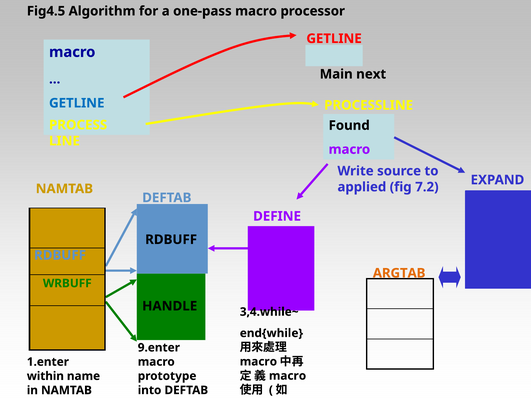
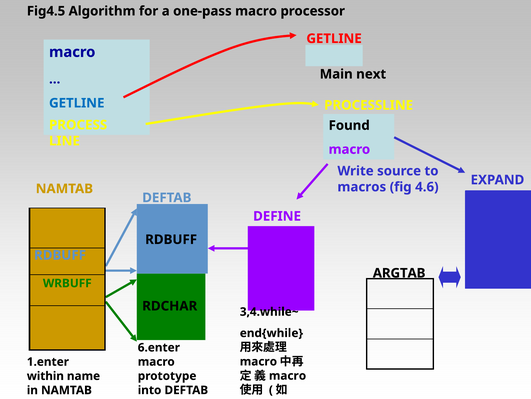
applied: applied -> macros (362, 187)
7.2: 7.2 -> 4.6 (427, 187)
ARGTAB colour: orange -> black (399, 273)
HANDLE: HANDLE -> RDCHAR (170, 306)
9.enter: 9.enter -> 6.enter (159, 347)
